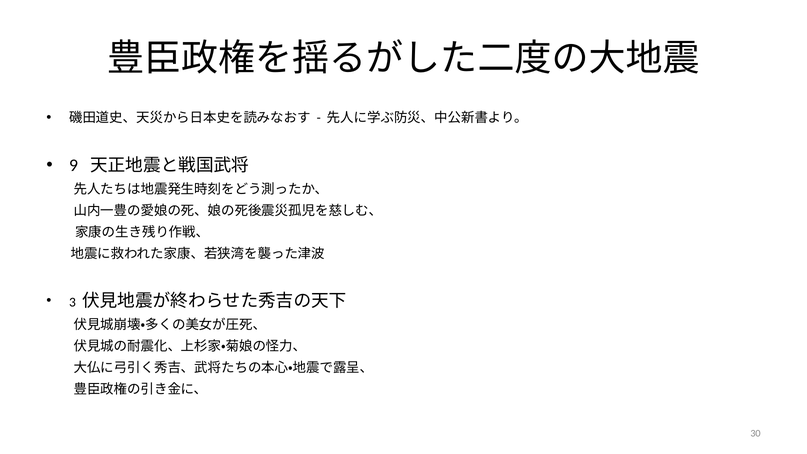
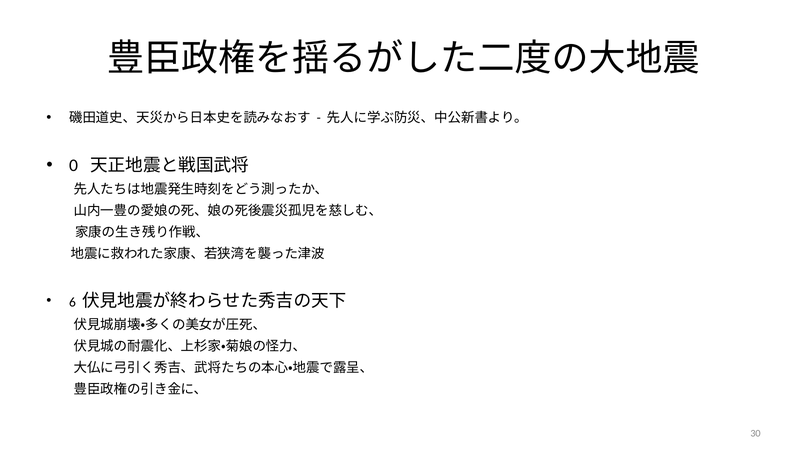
9: 9 -> 0 (74, 165)
3: 3 -> 6 (73, 302)
